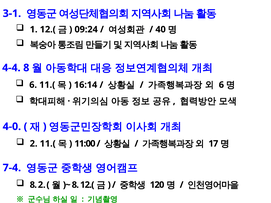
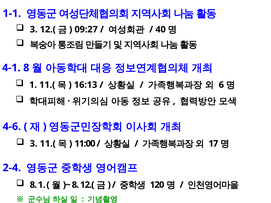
3-1: 3-1 -> 1-1 (12, 13)
1: 1 -> 3 (34, 29)
09:24: 09:24 -> 09:27 (86, 29)
4-4: 4-4 -> 4-1 (11, 68)
6: 6 -> 1 (33, 85)
16:14: 16:14 -> 16:13 (86, 85)
4-0: 4-0 -> 4-6 (12, 127)
2: 2 -> 3 (34, 144)
7-4: 7-4 -> 2-4 (12, 168)
8 2: 2 -> 1 (42, 185)
